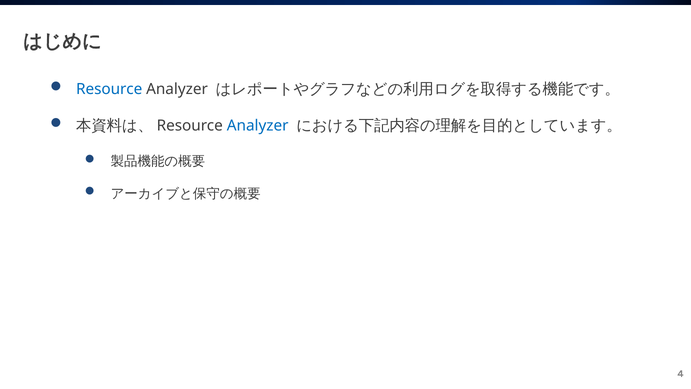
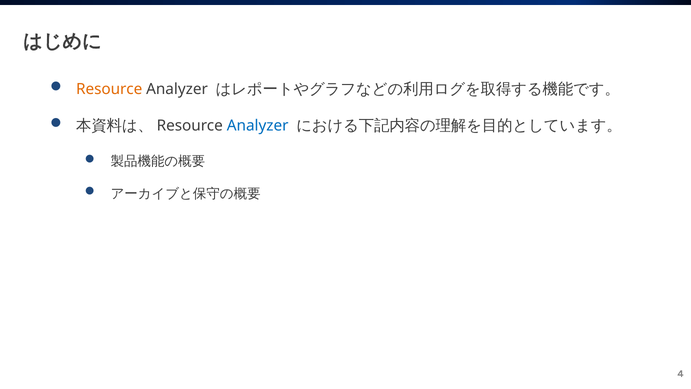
Resource colour: blue -> orange (109, 89)
